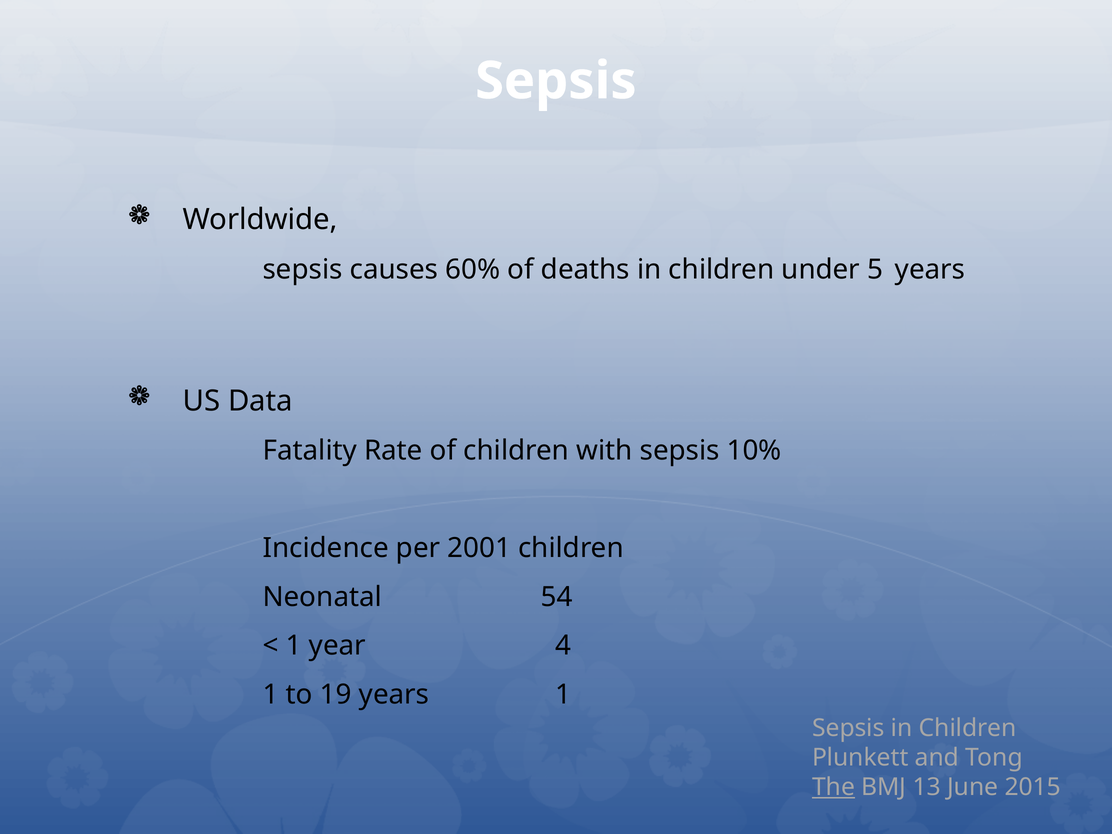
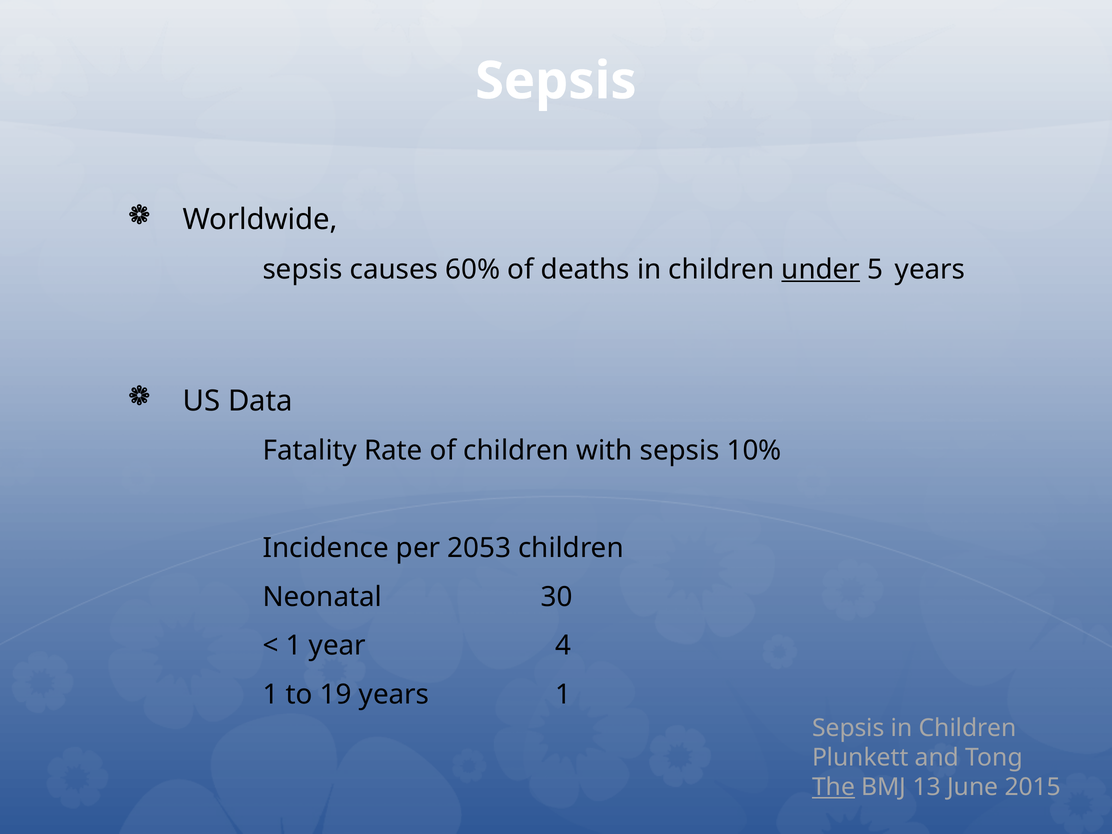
under underline: none -> present (821, 269)
2001: 2001 -> 2053 (479, 548)
54: 54 -> 30 (557, 597)
